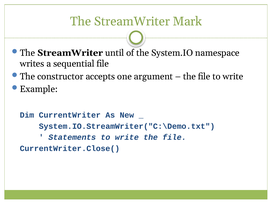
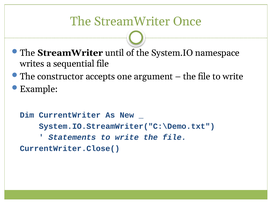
Mark: Mark -> Once (187, 21)
